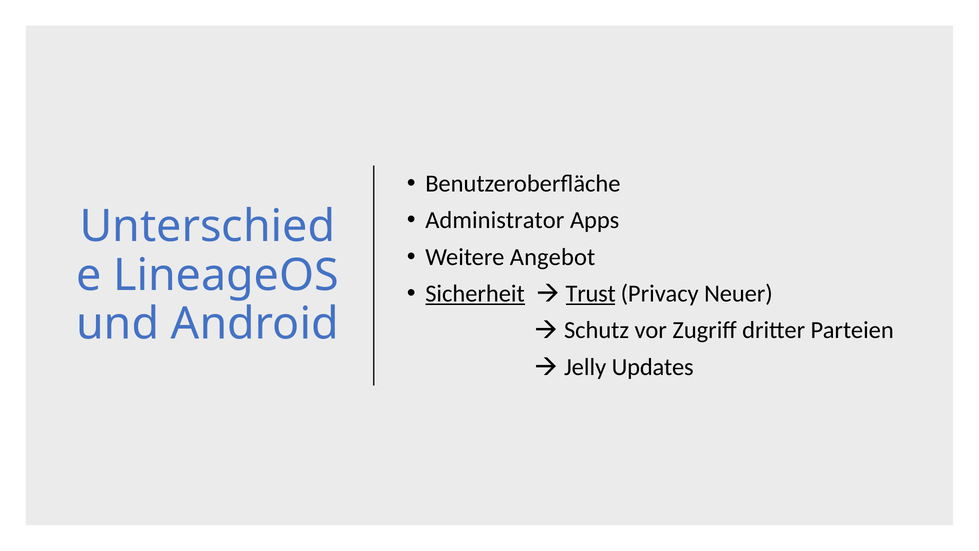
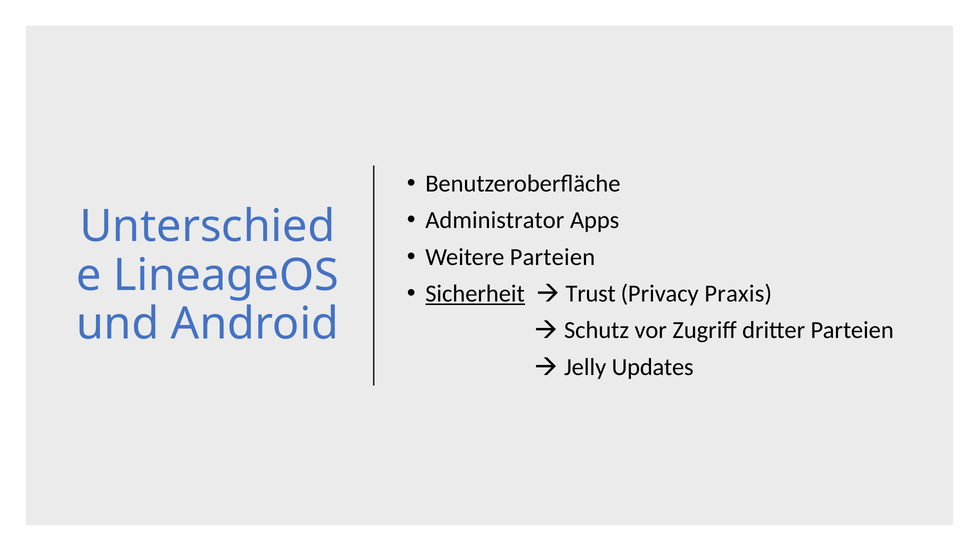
Weitere Angebot: Angebot -> Parteien (553, 257)
Trust underline: present -> none (591, 293)
Neuer: Neuer -> Praxis (738, 293)
